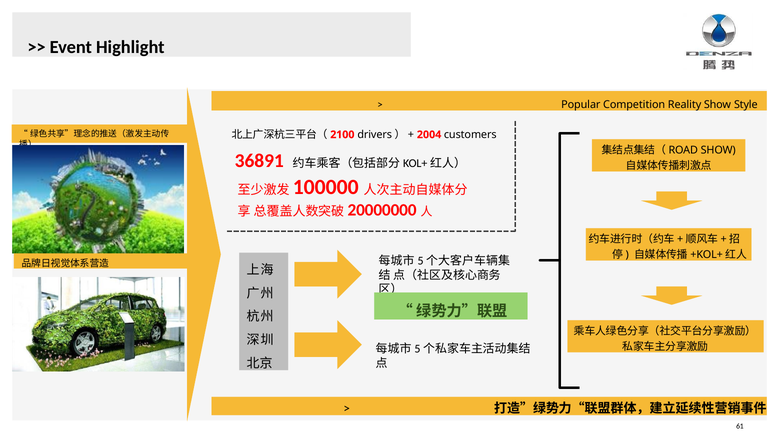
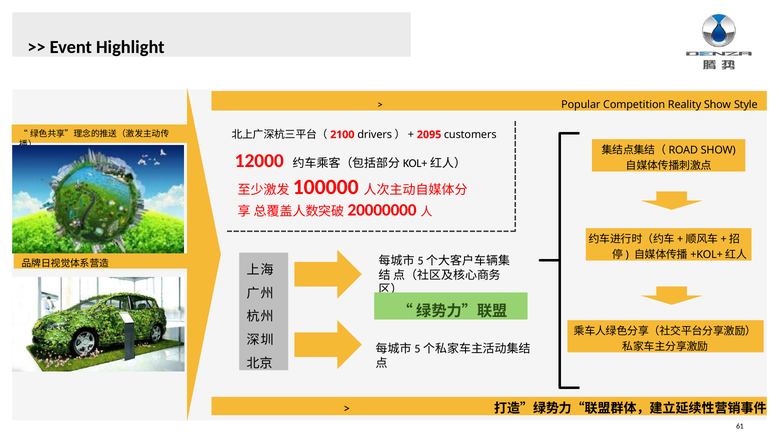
2004: 2004 -> 2095 (429, 135)
36891: 36891 -> 12000 (259, 161)
